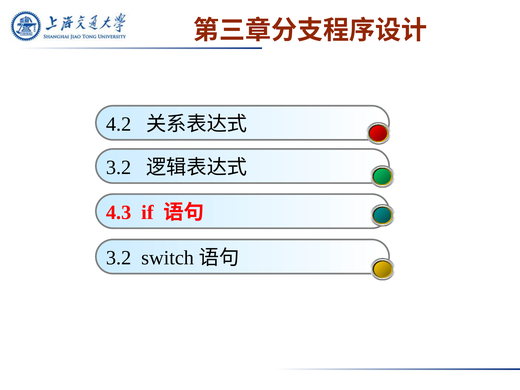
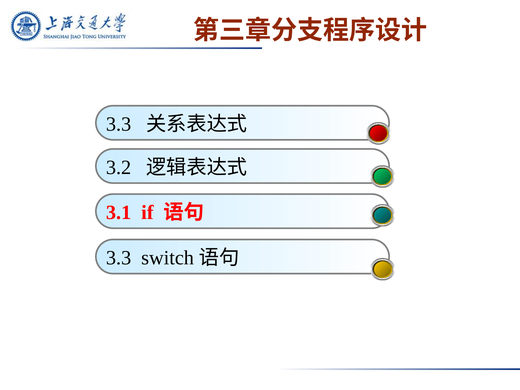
4.2: 4.2 -> 3.3 (119, 124)
4.3: 4.3 -> 3.1 (119, 213)
3.2: 3.2 -> 3.3 (119, 258)
